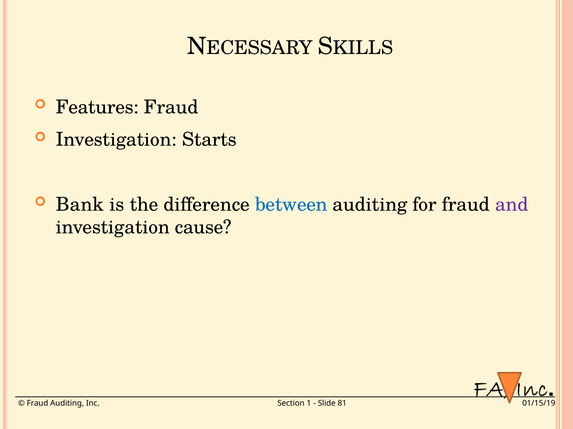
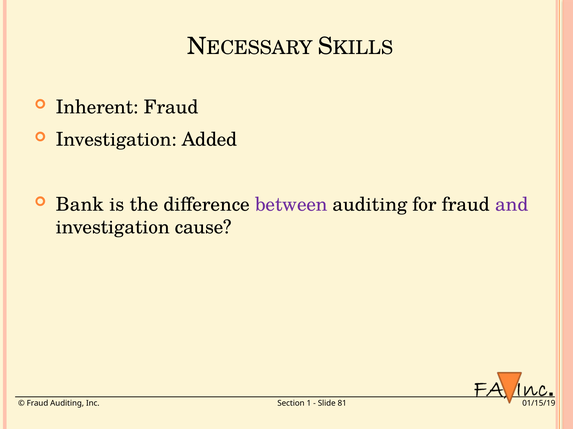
Features: Features -> Inherent (97, 107)
Starts: Starts -> Added (209, 140)
between colour: blue -> purple (291, 205)
